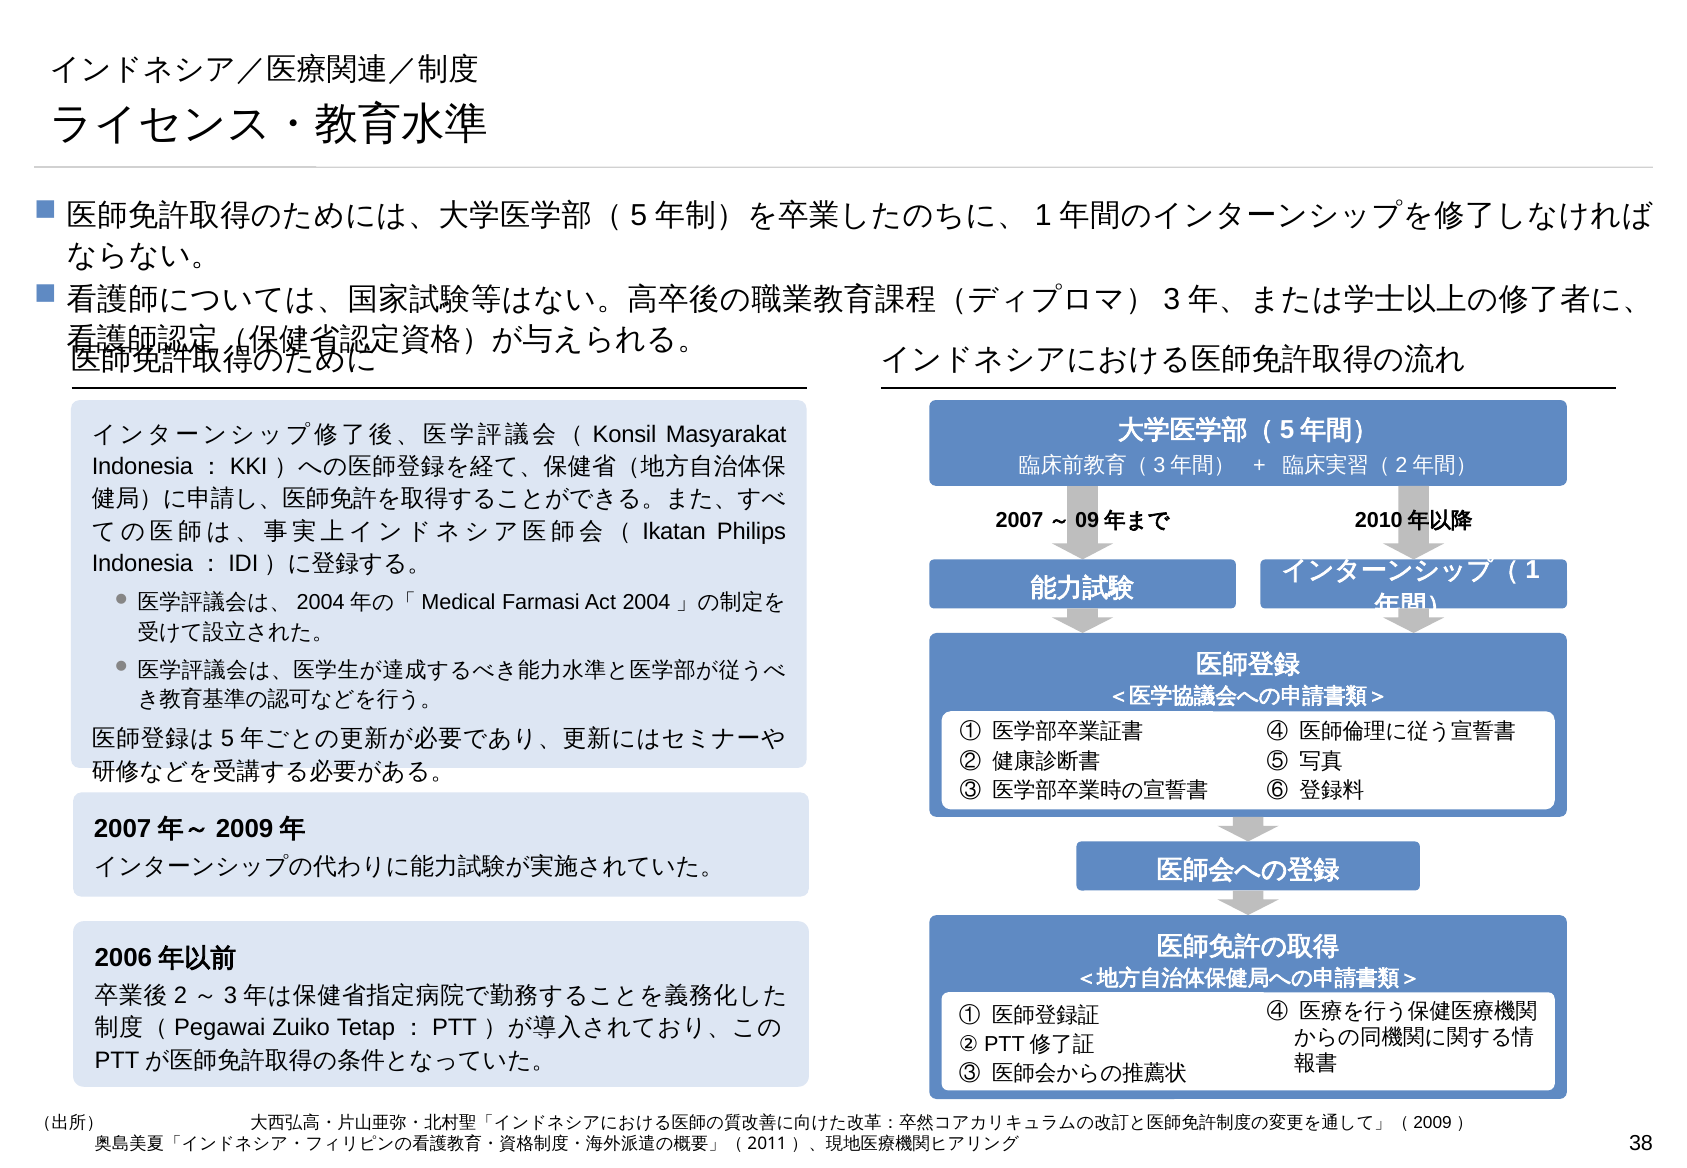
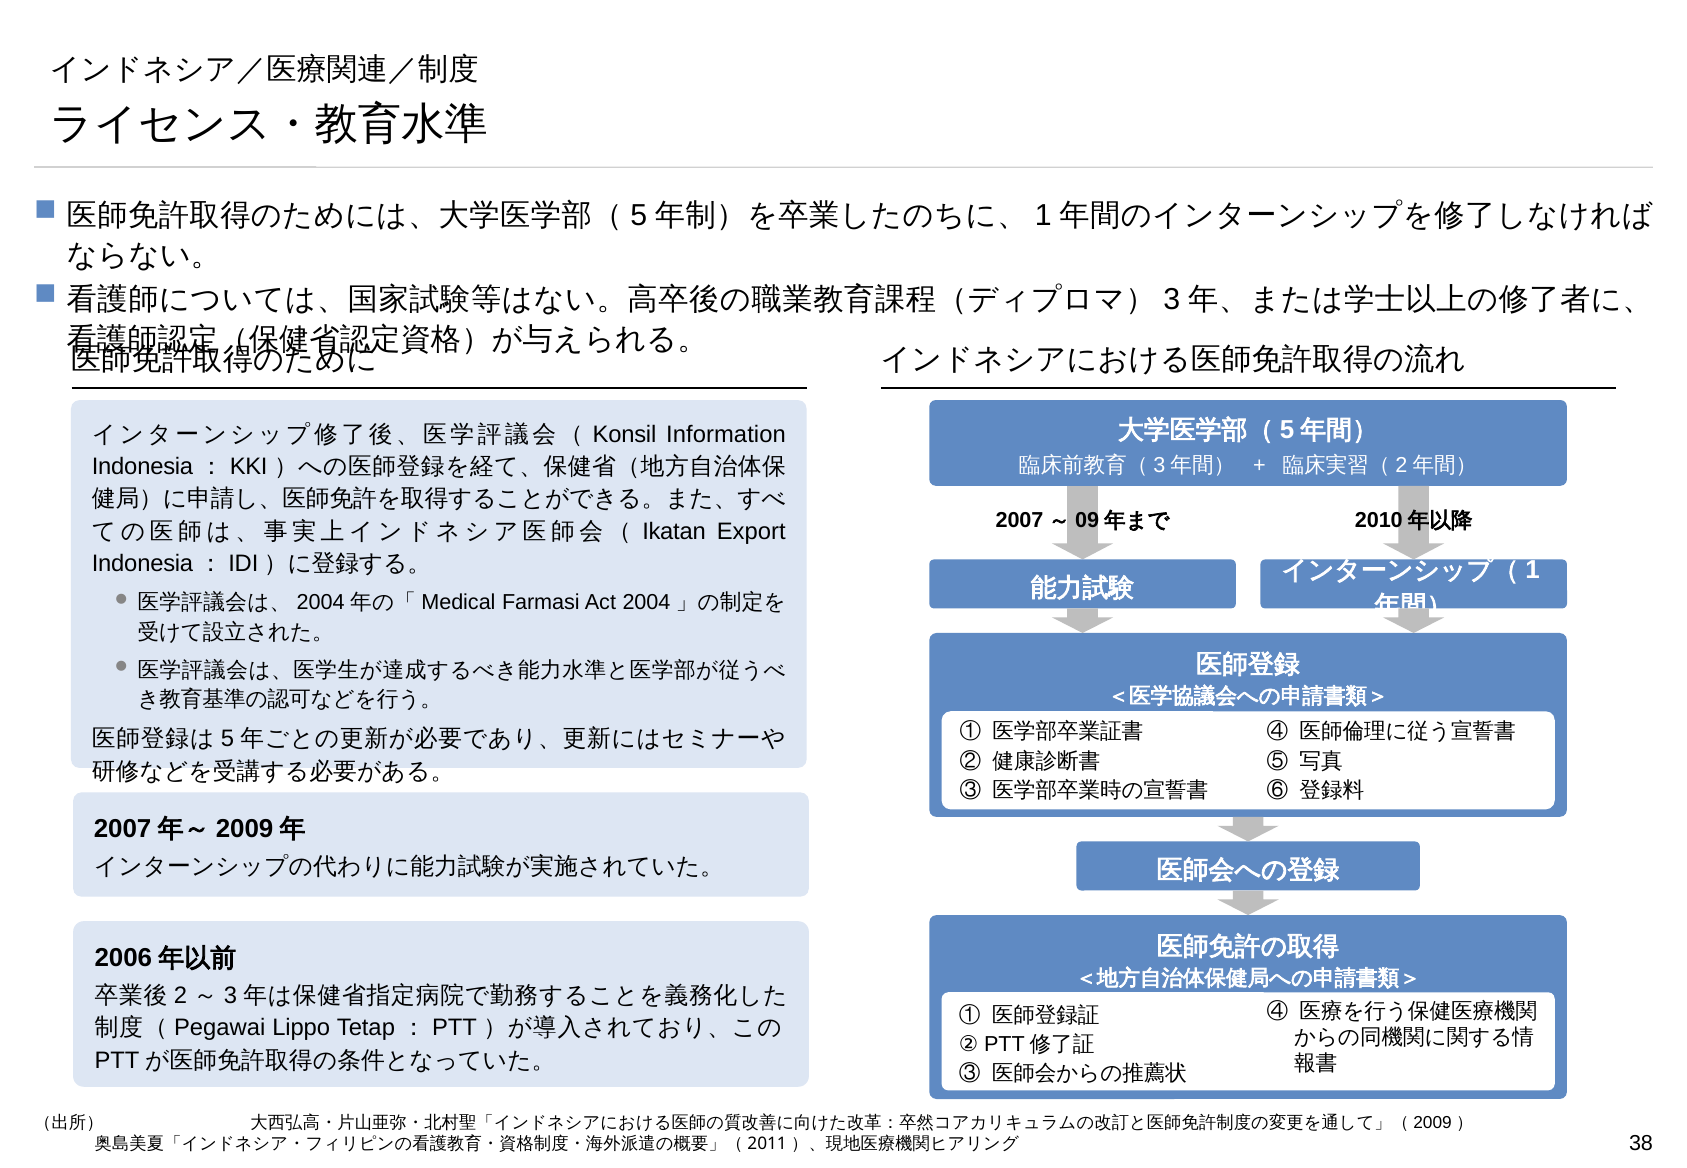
Masyarakat: Masyarakat -> Information (726, 434)
Philips: Philips -> Export (751, 531)
Zuiko: Zuiko -> Lippo (301, 1028)
